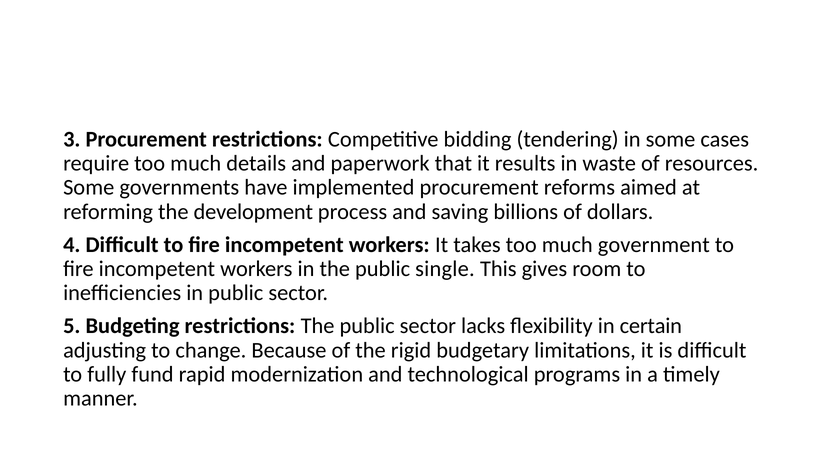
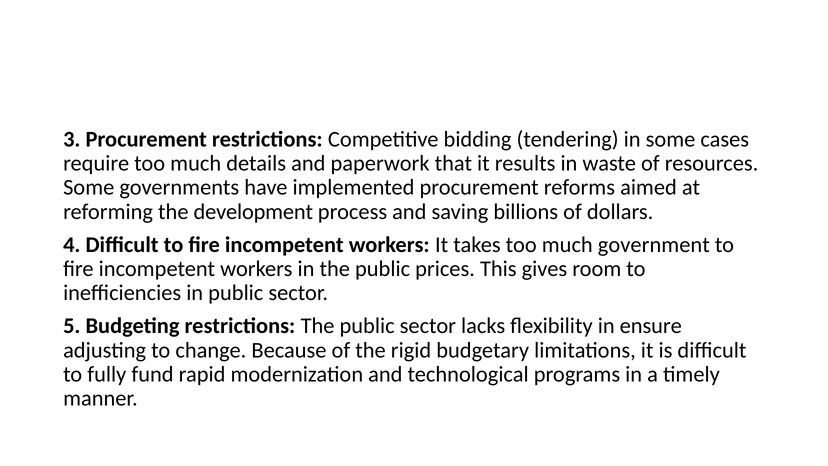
single: single -> prices (445, 269)
certain: certain -> ensure (651, 326)
